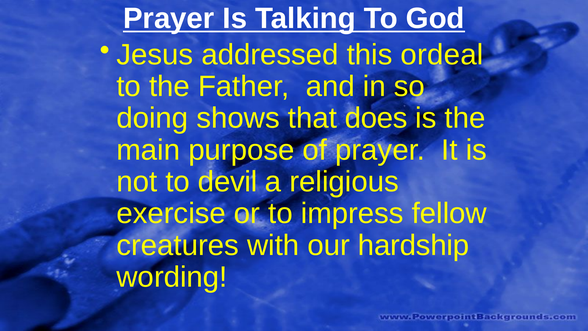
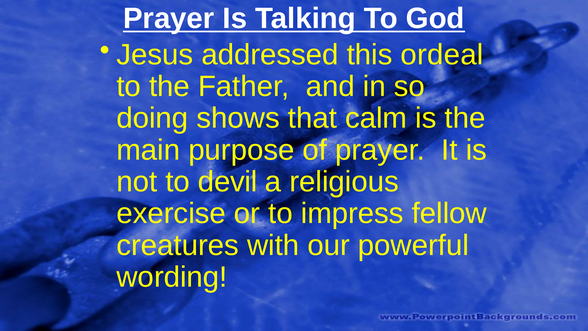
does: does -> calm (376, 118)
hardship: hardship -> powerful (413, 245)
